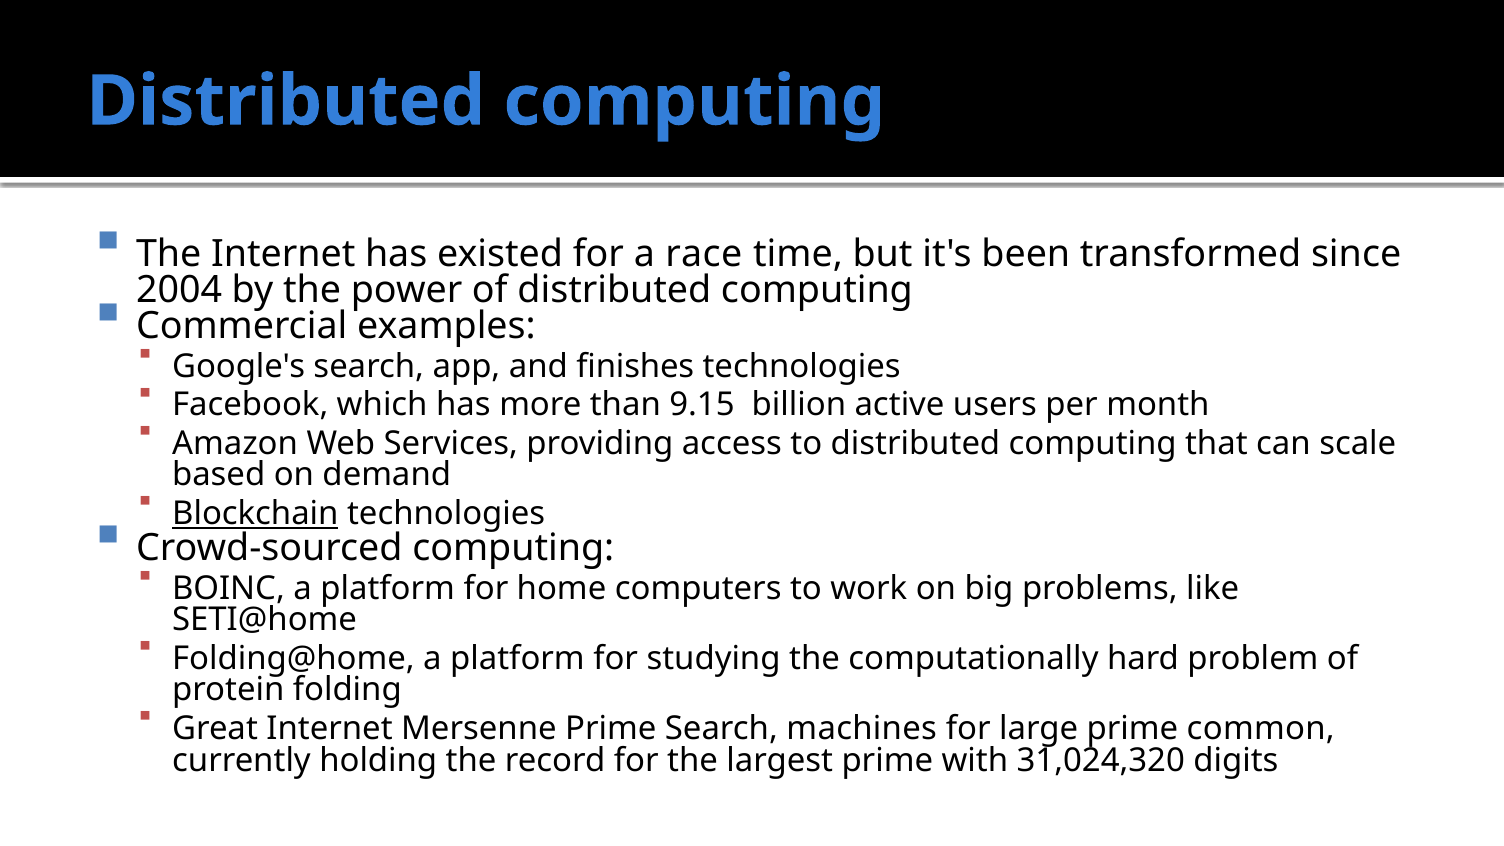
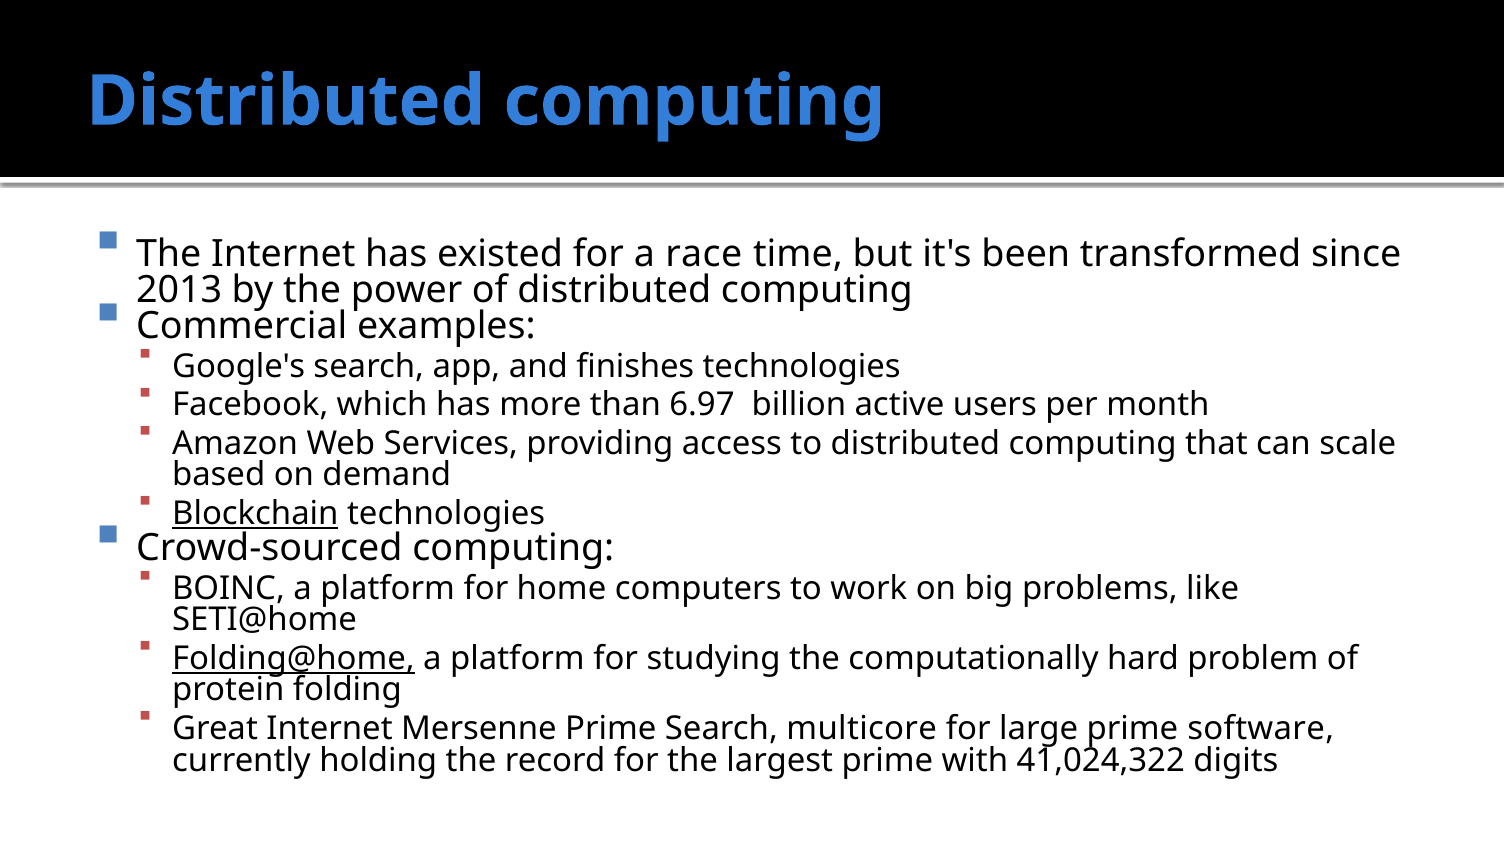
2004: 2004 -> 2013 (179, 290)
9.15: 9.15 -> 6.97 (702, 405)
Folding@home underline: none -> present (293, 659)
machines: machines -> multicore (862, 729)
common: common -> software (1261, 729)
31,024,320: 31,024,320 -> 41,024,322 (1101, 760)
